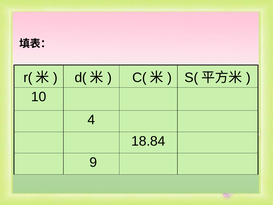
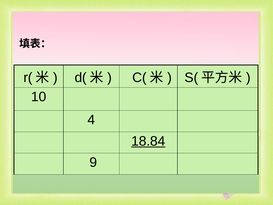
18.84 underline: none -> present (148, 141)
